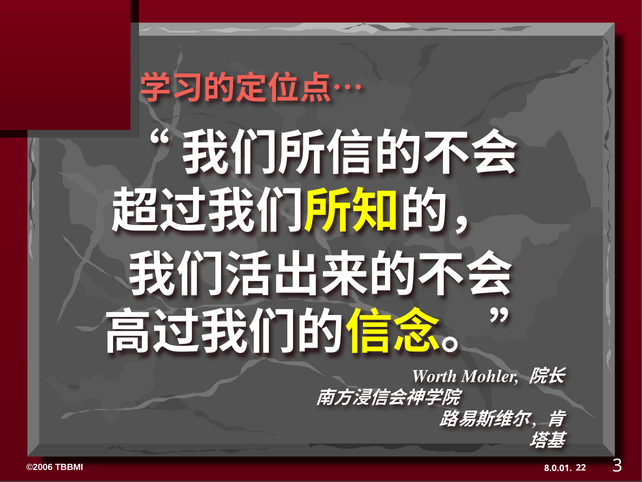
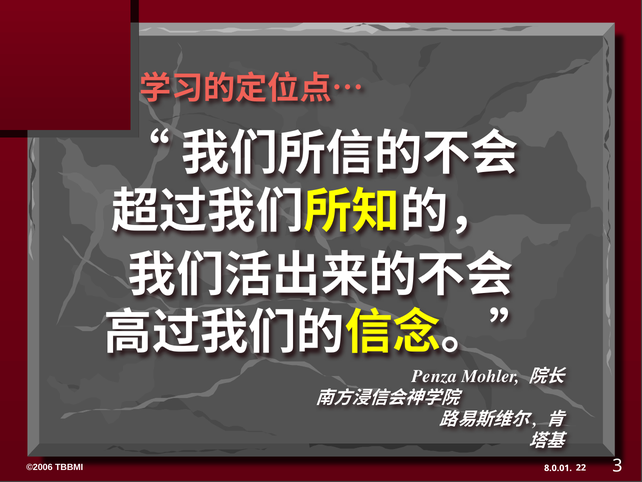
Worth: Worth -> Penza (435, 376)
